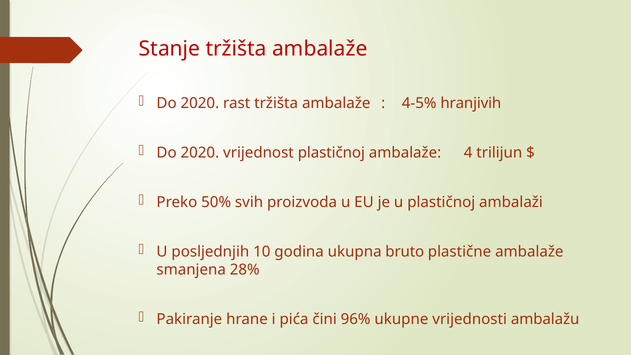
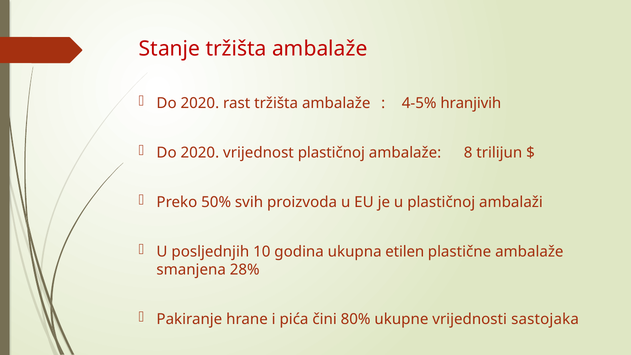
4: 4 -> 8 (468, 153)
bruto: bruto -> etilen (405, 251)
96%: 96% -> 80% (356, 319)
ambalažu: ambalažu -> sastojaka (545, 319)
